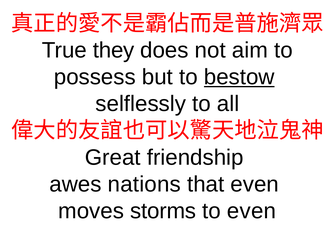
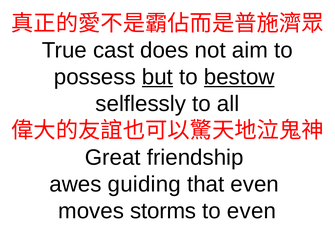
they: they -> cast (114, 50)
but underline: none -> present (157, 77)
nations: nations -> guiding (144, 184)
